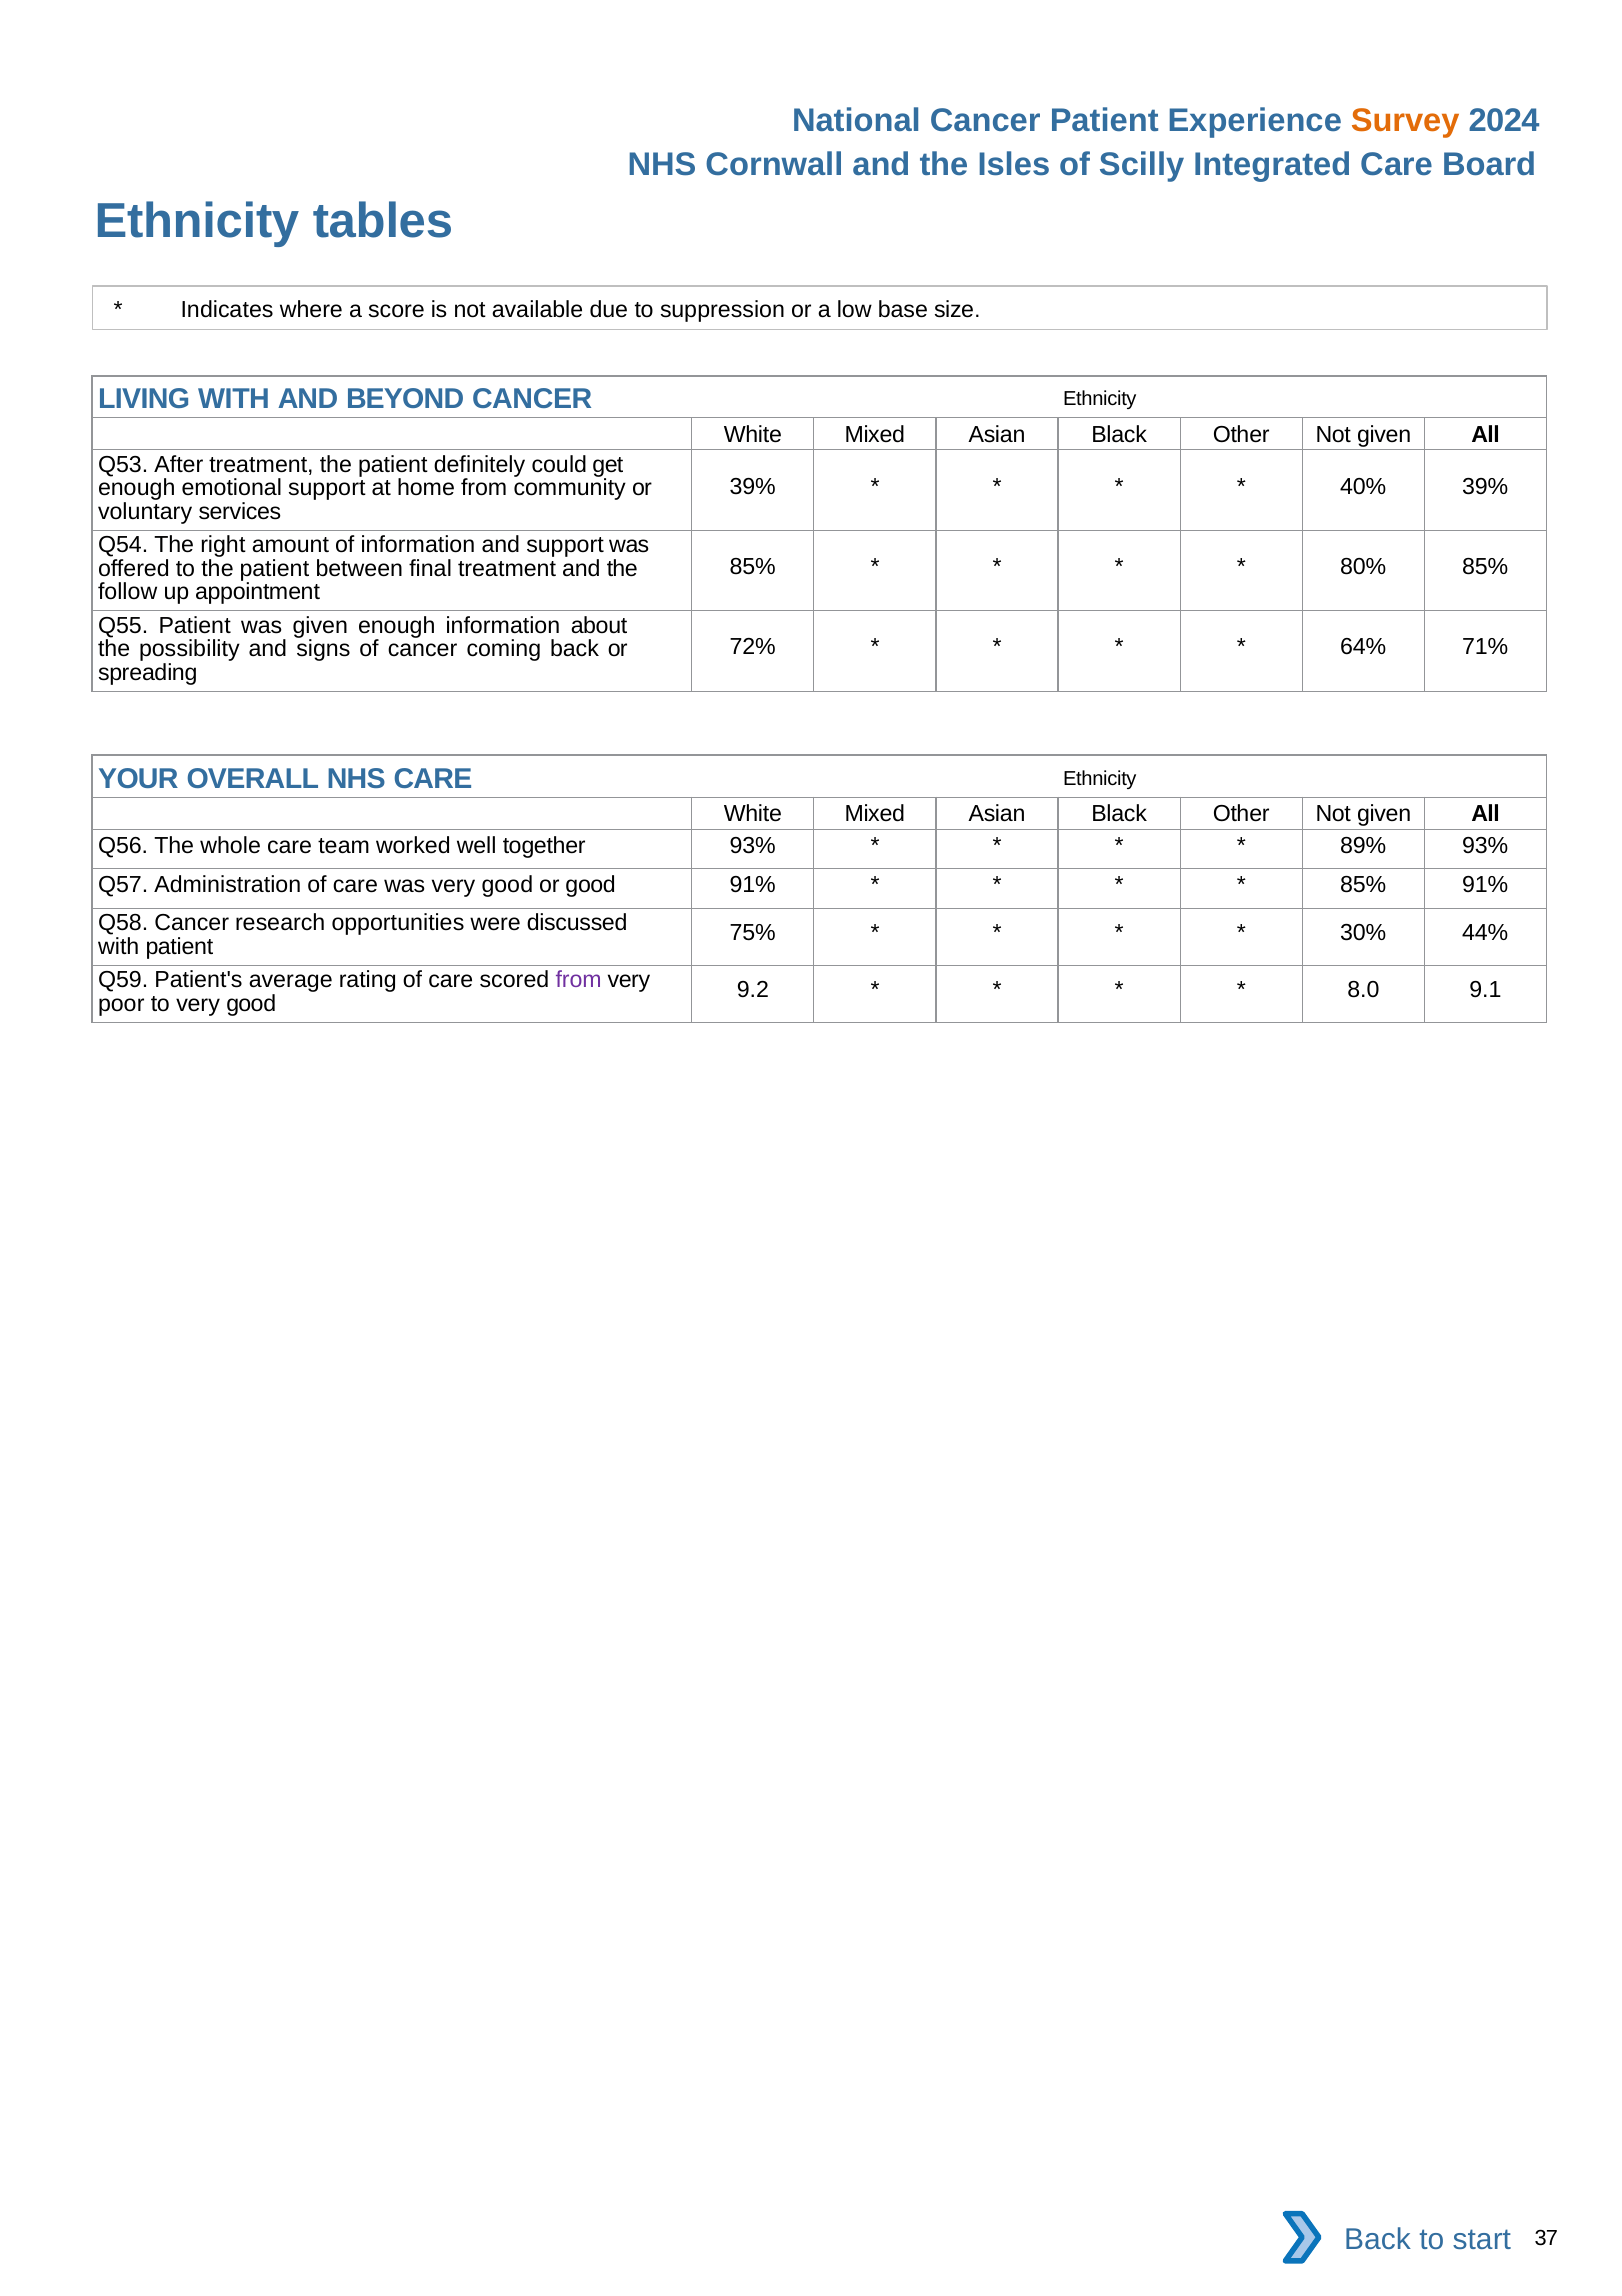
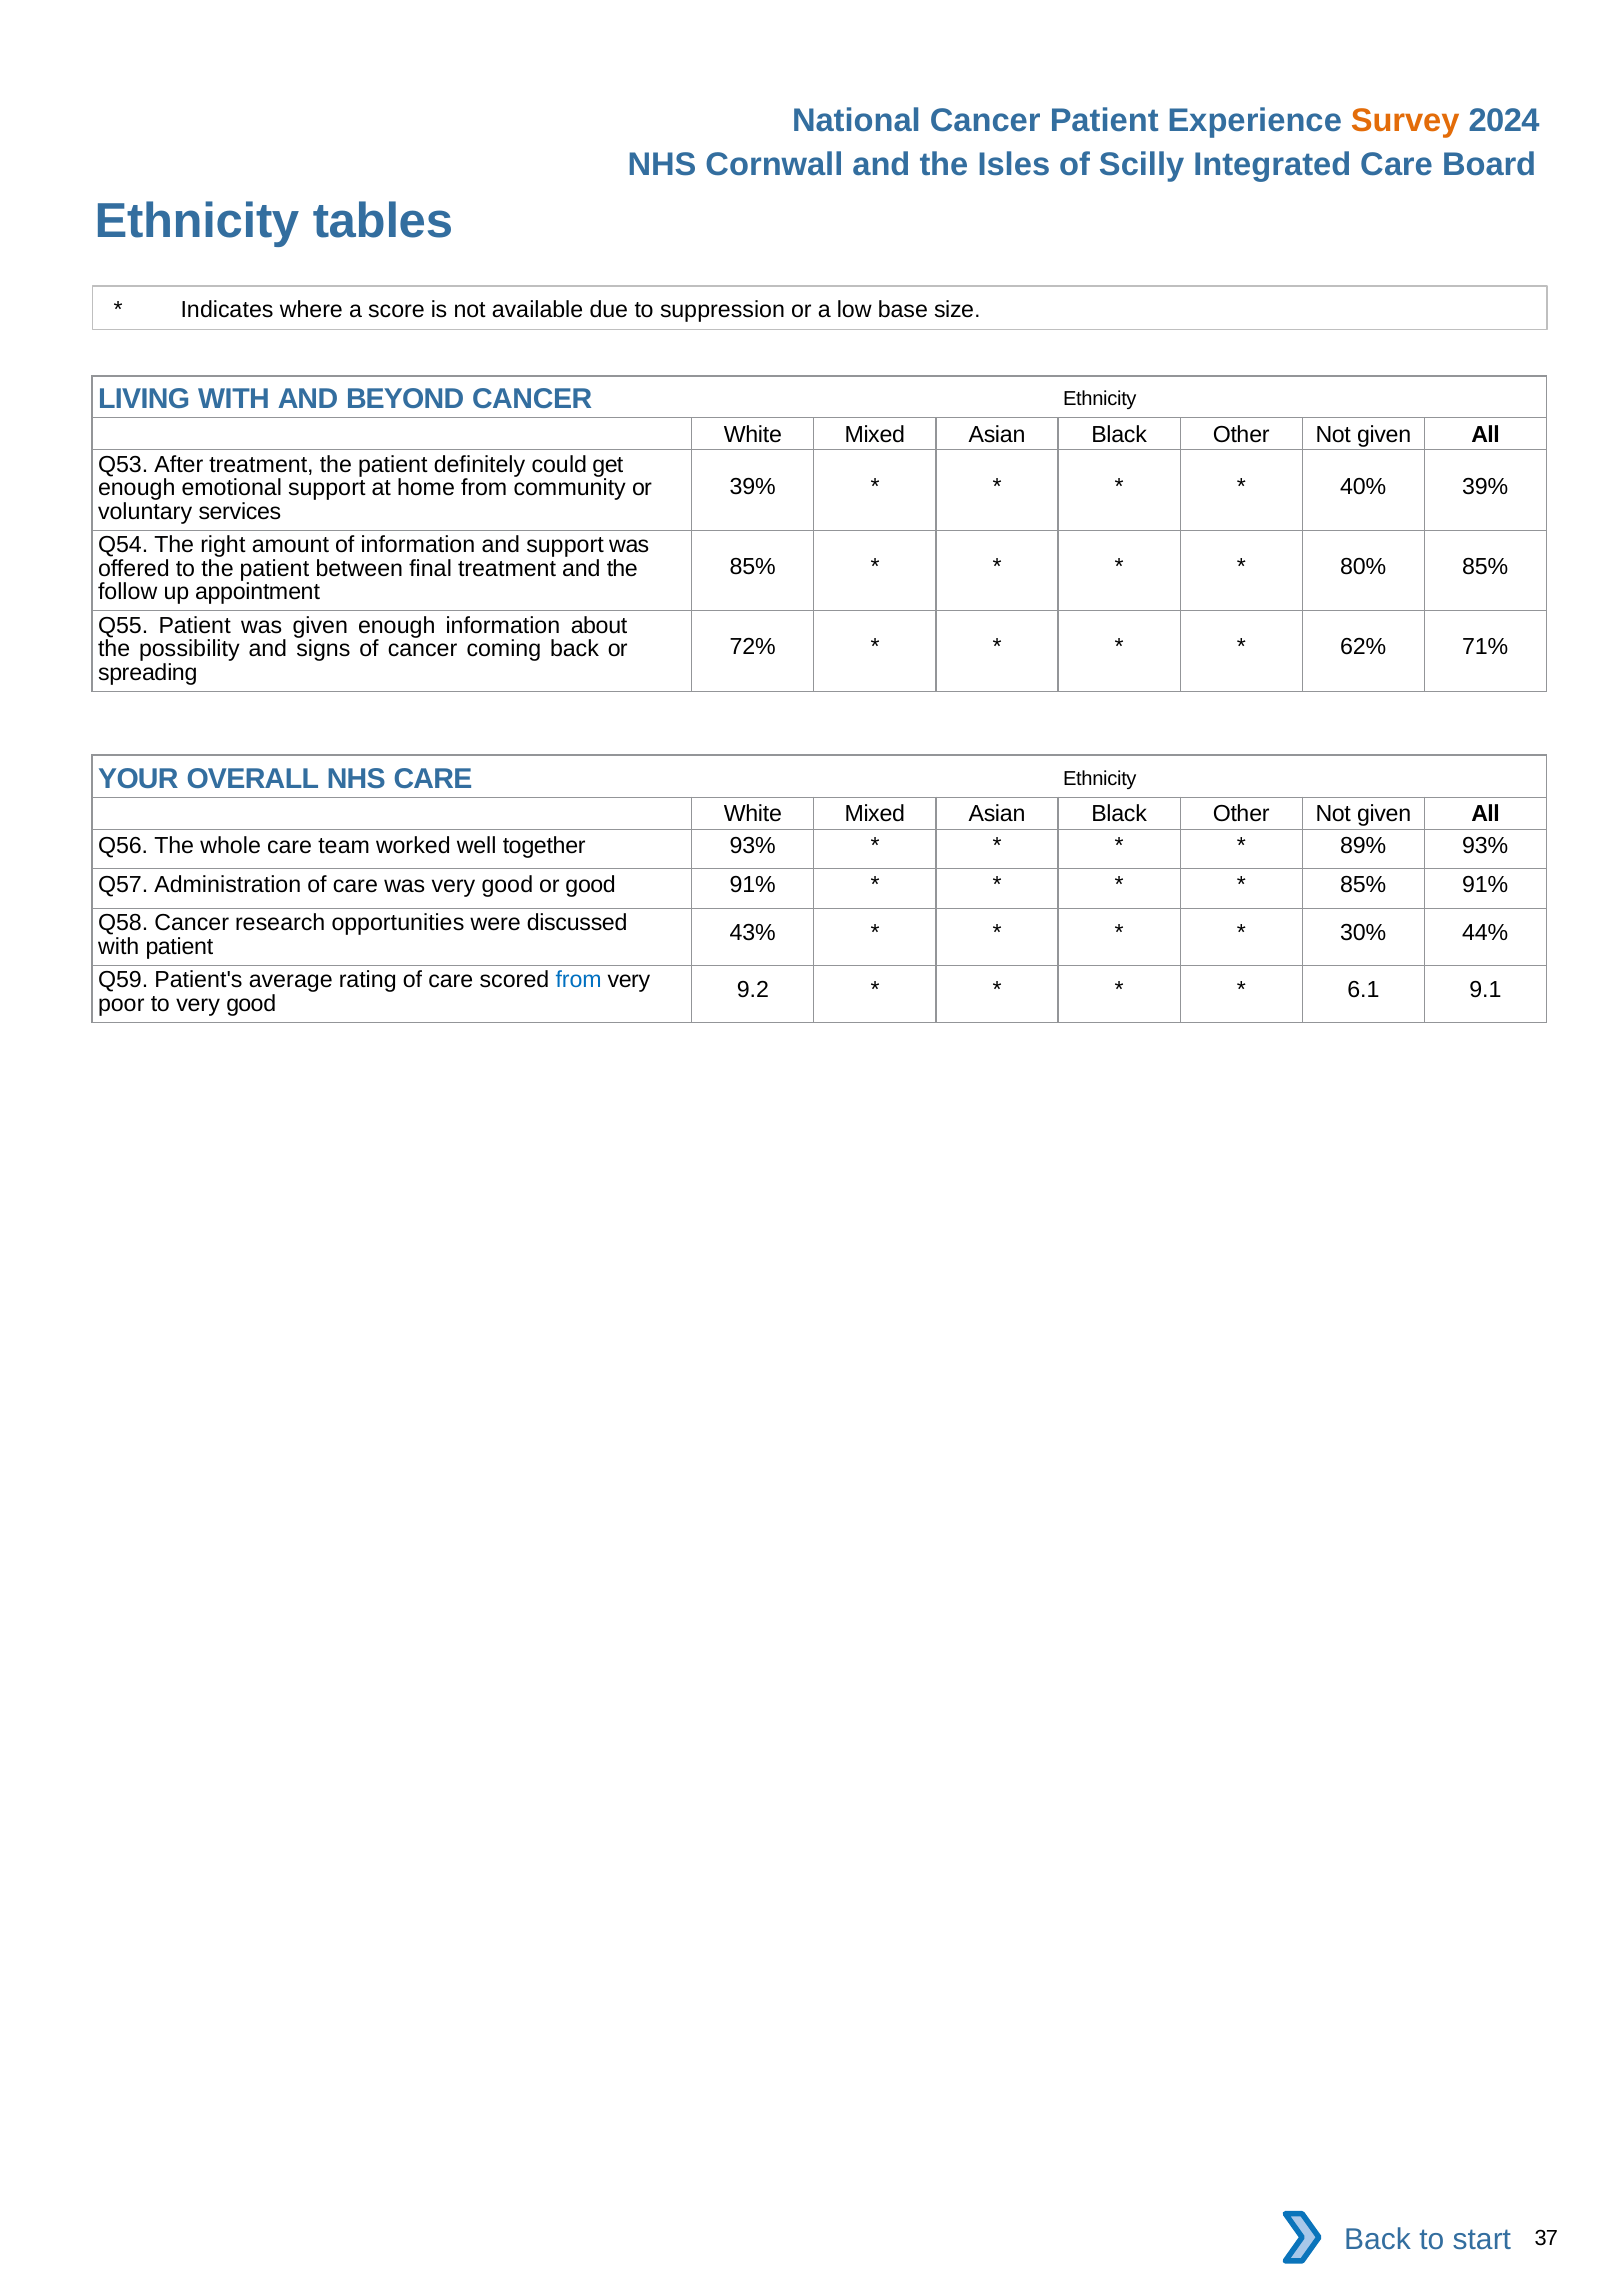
64%: 64% -> 62% (1363, 647)
75%: 75% -> 43% (753, 933)
from colour: purple -> blue (579, 980)
8.0: 8.0 -> 6.1 (1363, 990)
